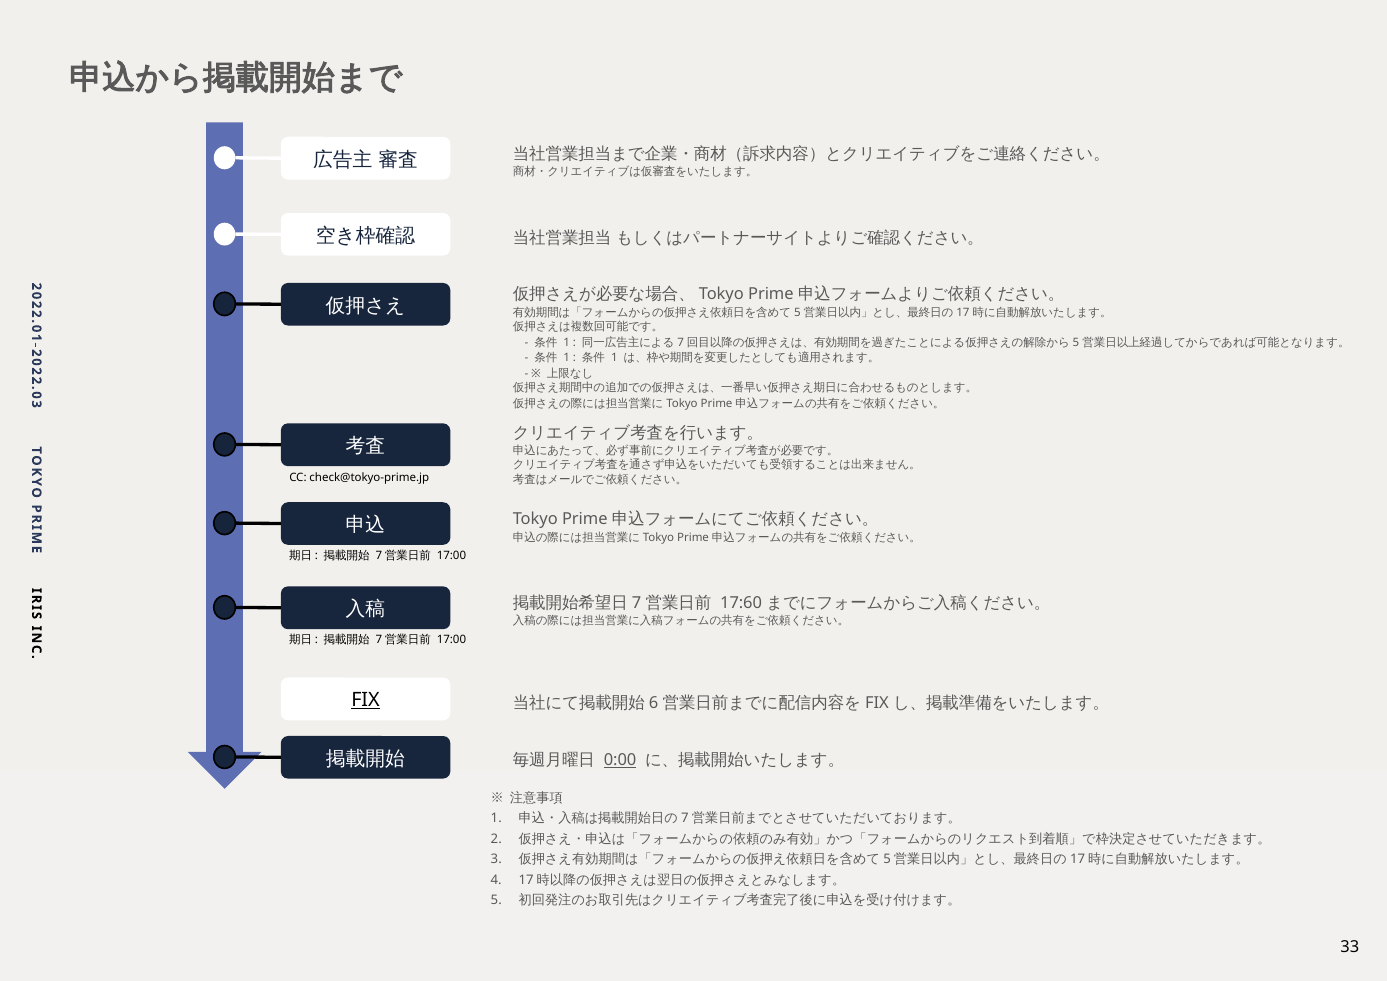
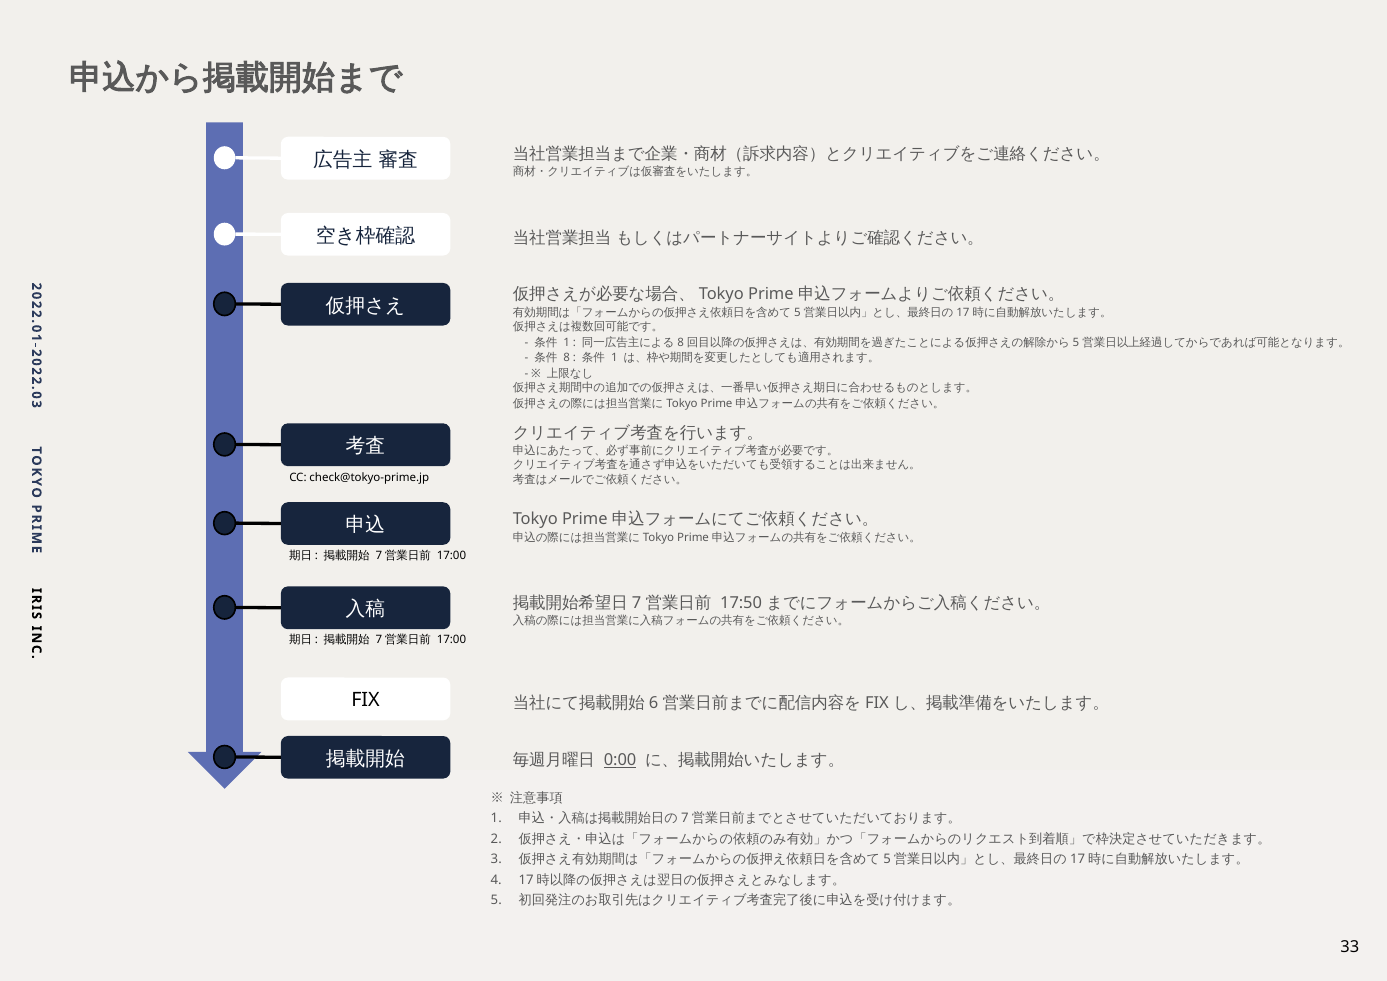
7: 7 -> 8 (681, 342)
1: 1 -> 8 (567, 358)
17:60: 17:60 -> 17:50 (741, 603)
FIX underline: present -> none (365, 700)
